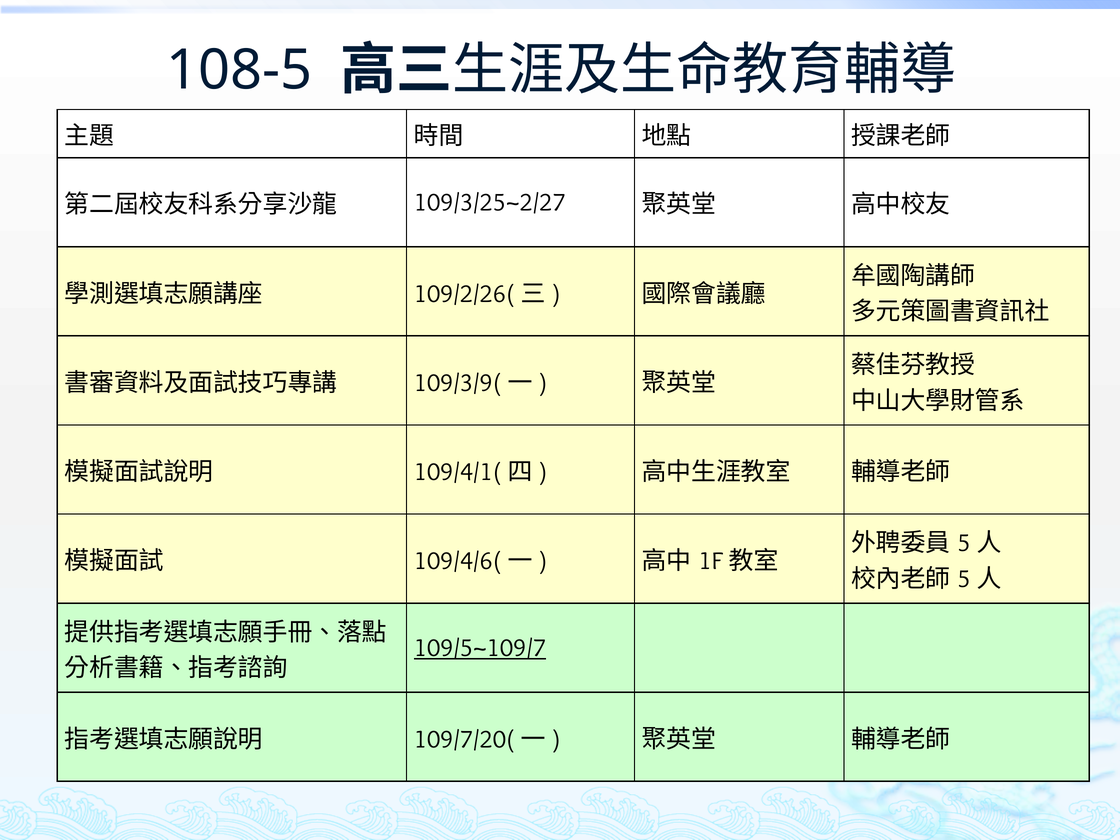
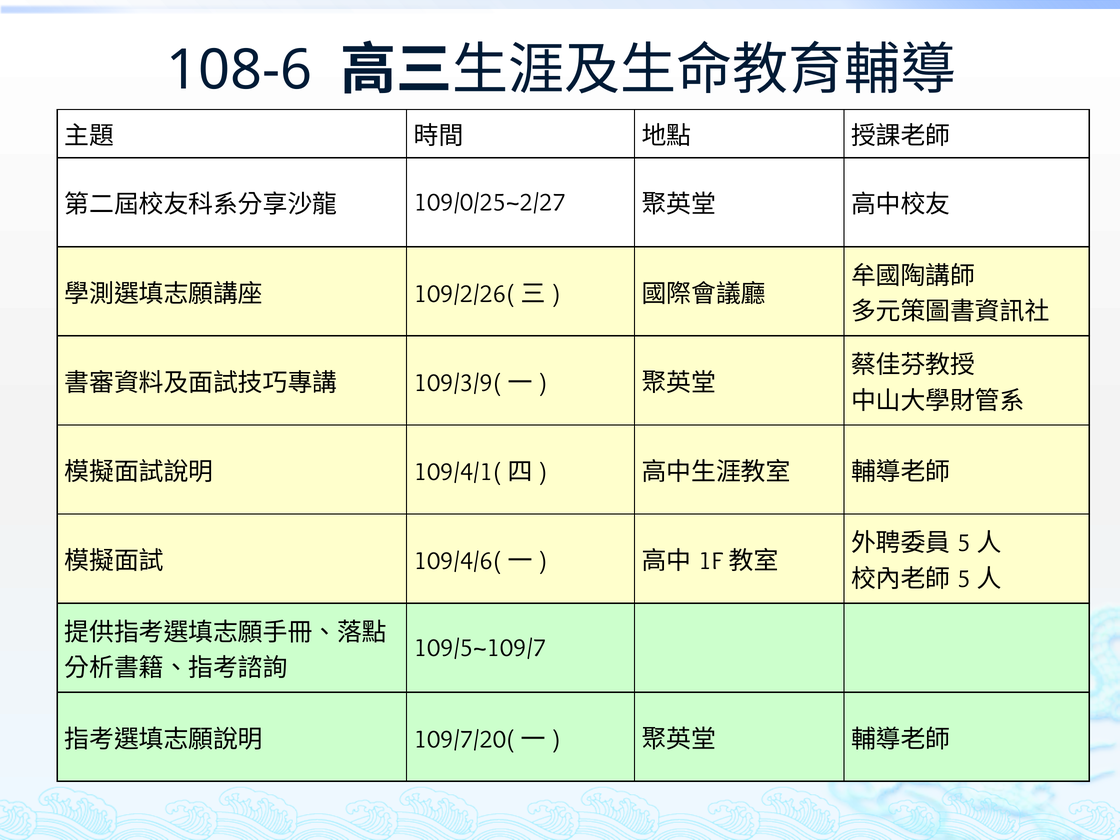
108-5: 108-5 -> 108-6 (239, 70)
109/3/25~2/27: 109/3/25~2/27 -> 109/0/25~2/27 (490, 203)
109/5~109/7 underline: present -> none (480, 648)
